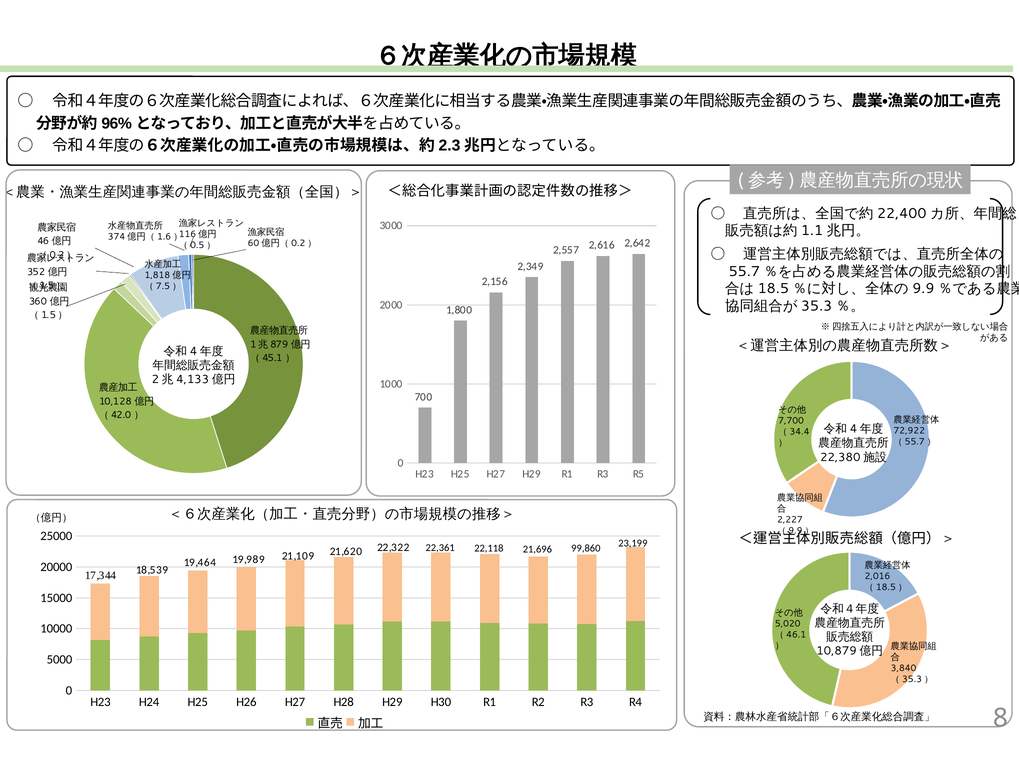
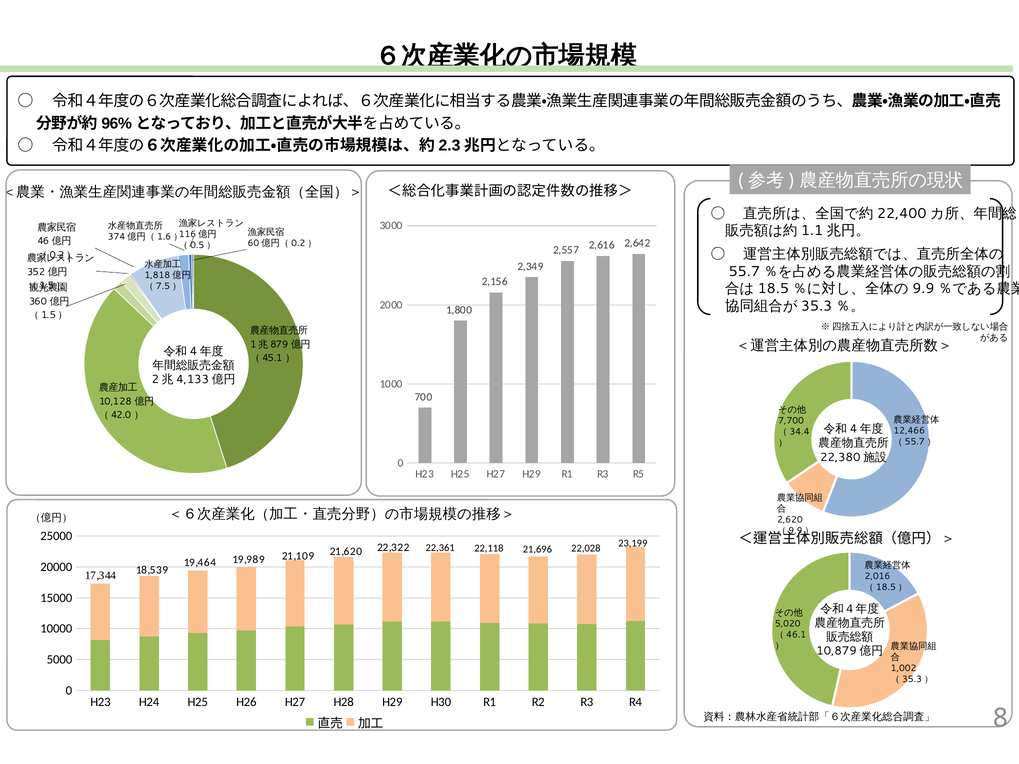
72,922: 72,922 -> 12,466 (909, 431)
2,227: 2,227 -> 2,620 (790, 520)
99,860: 99,860 -> 22,028 (586, 549)
3,840: 3,840 -> 1,002 (904, 668)
